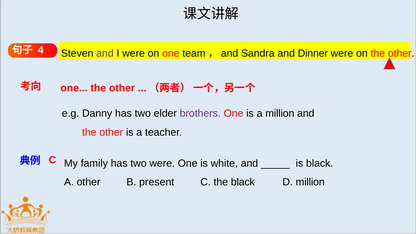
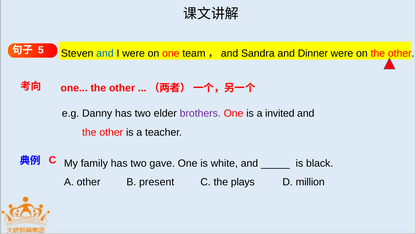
4: 4 -> 5 (41, 50)
and colour: purple -> blue (105, 53)
a million: million -> invited (280, 114)
two were: were -> gave (162, 163)
the black: black -> plays (243, 182)
